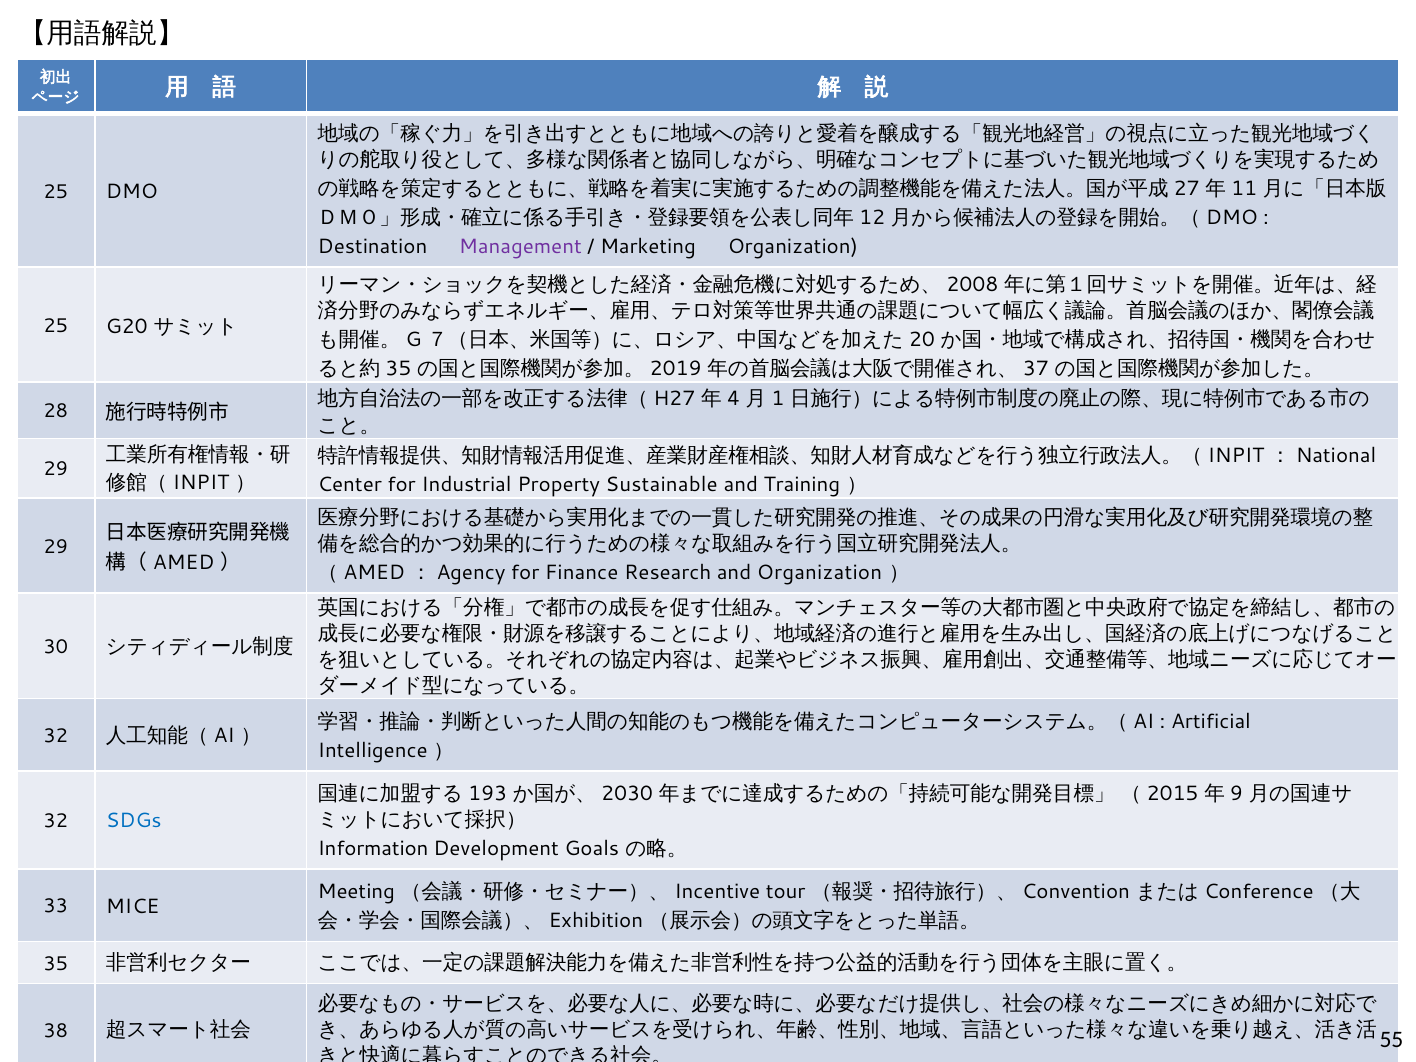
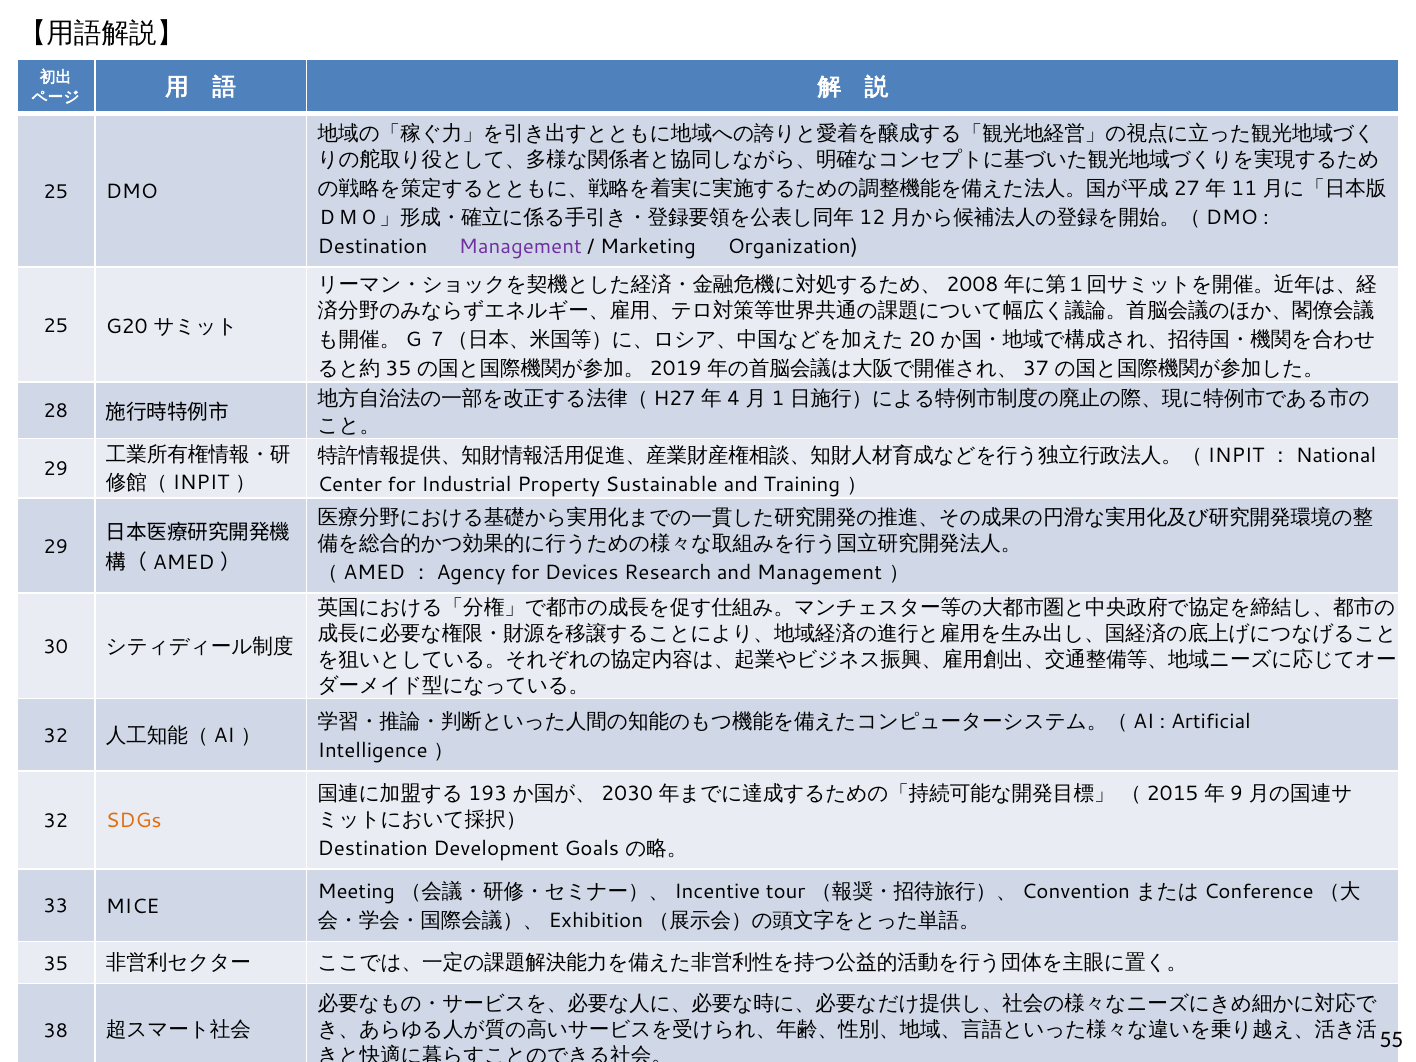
Finance: Finance -> Devices (582, 573)
and Organization: Organization -> Management (820, 573)
SDGs colour: blue -> orange (134, 821)
Information: Information -> Destination (373, 849)
